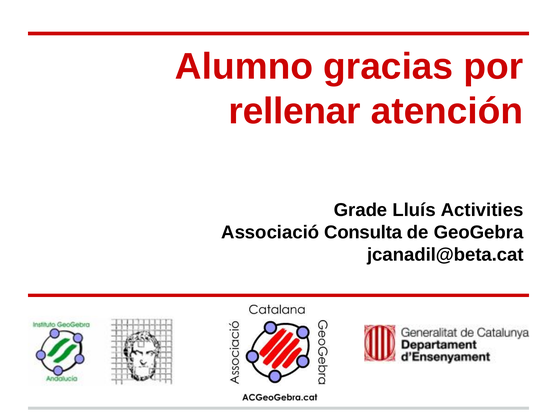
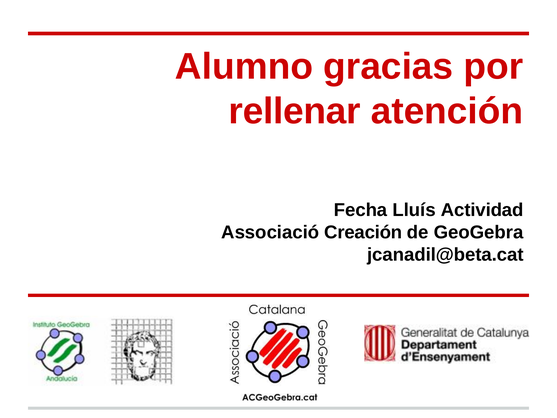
Grade: Grade -> Fecha (361, 210)
Activities: Activities -> Actividad (482, 210)
Consulta: Consulta -> Creación (363, 232)
